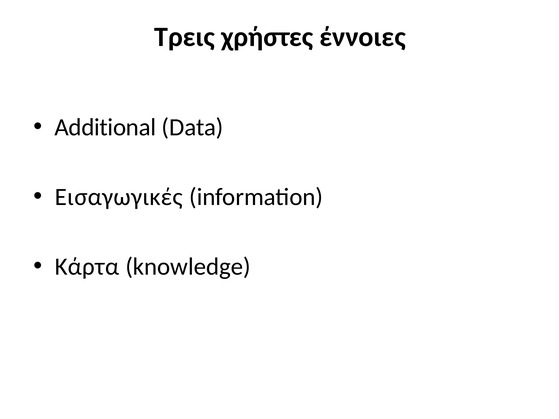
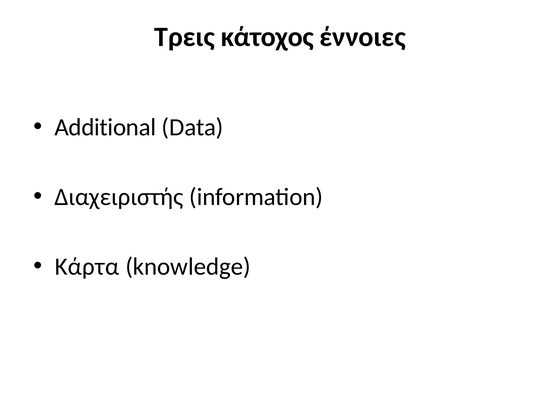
χρήστες: χρήστες -> κάτοχος (267, 37)
Εισαγωγικές: Εισαγωγικές -> Διαχειριστής (119, 197)
